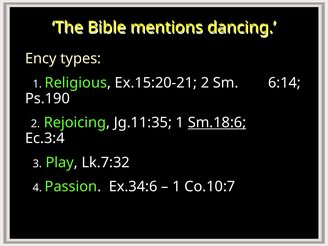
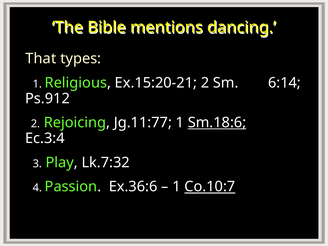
Ency: Ency -> That (41, 59)
Ps.190: Ps.190 -> Ps.912 (48, 99)
Jg.11:35: Jg.11:35 -> Jg.11:77 (143, 123)
Ex.34:6: Ex.34:6 -> Ex.36:6 (133, 187)
Co.10:7 underline: none -> present (210, 187)
